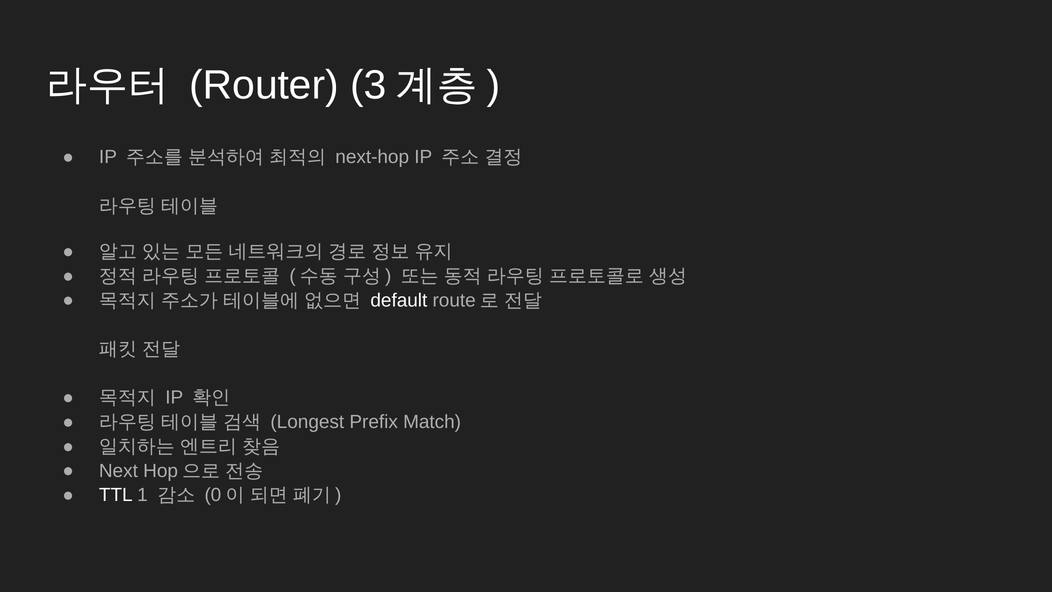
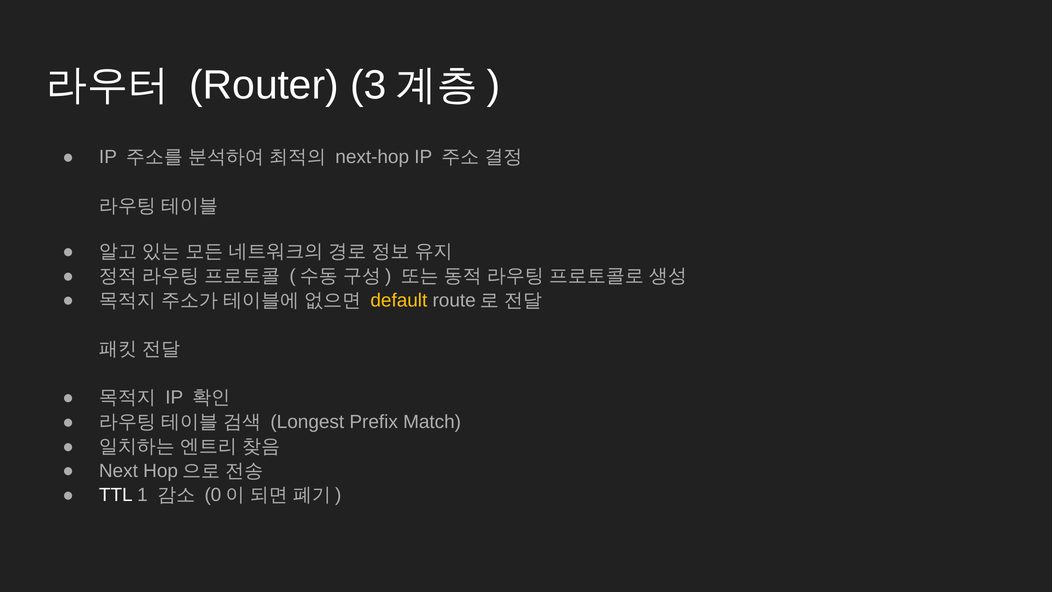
default colour: white -> yellow (399, 300)
